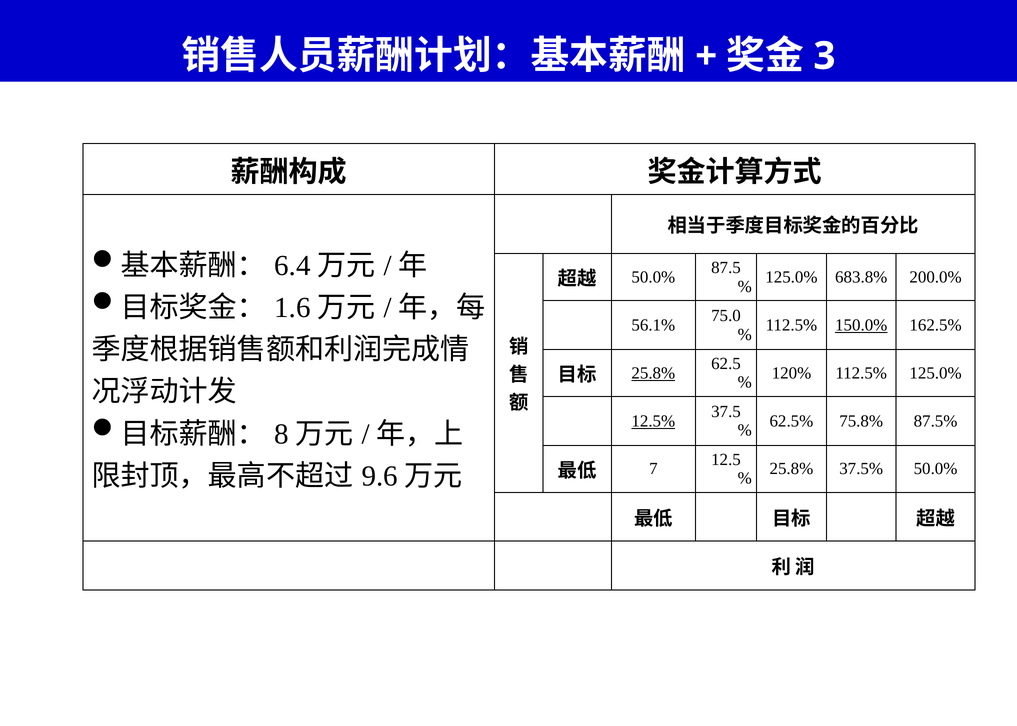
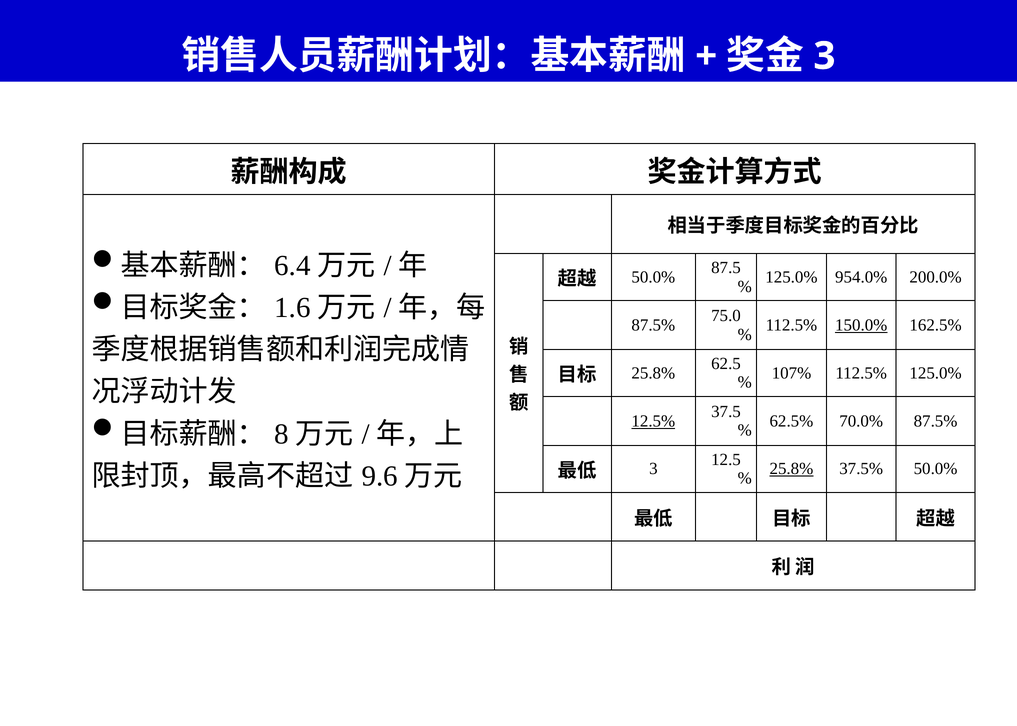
683.8%: 683.8% -> 954.0% (861, 277)
56.1%: 56.1% -> 87.5% (653, 325)
120%: 120% -> 107% (792, 373)
25.8% underline: present -> none (653, 373)
75.8%: 75.8% -> 70.0% (861, 421)
25.8% underline: none -> present (791, 469)
7: 7 -> 3 (653, 469)
